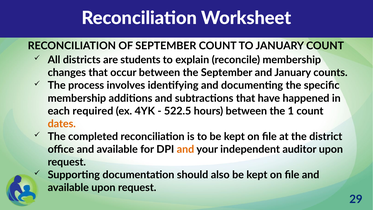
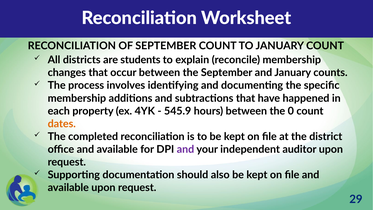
required: required -> property (93, 111)
522.5: 522.5 -> 545.9 (178, 111)
1: 1 -> 0 (291, 111)
and colour: orange -> purple (185, 149)
